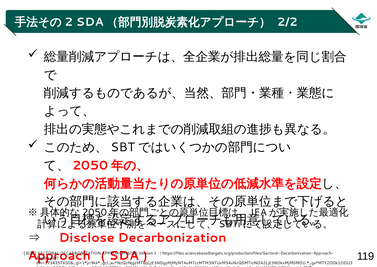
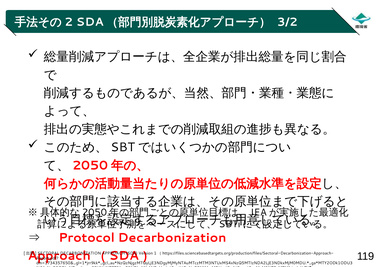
2/2: 2/2 -> 3/2 (287, 22)
Disclose: Disclose -> Protocol (87, 237)
